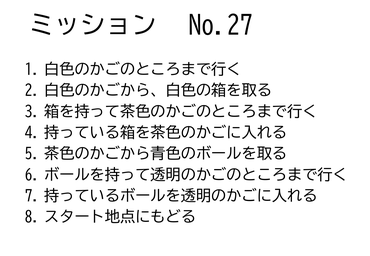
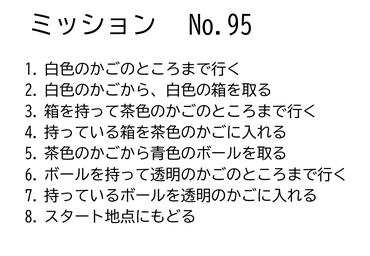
No.27: No.27 -> No.95 (221, 26)
